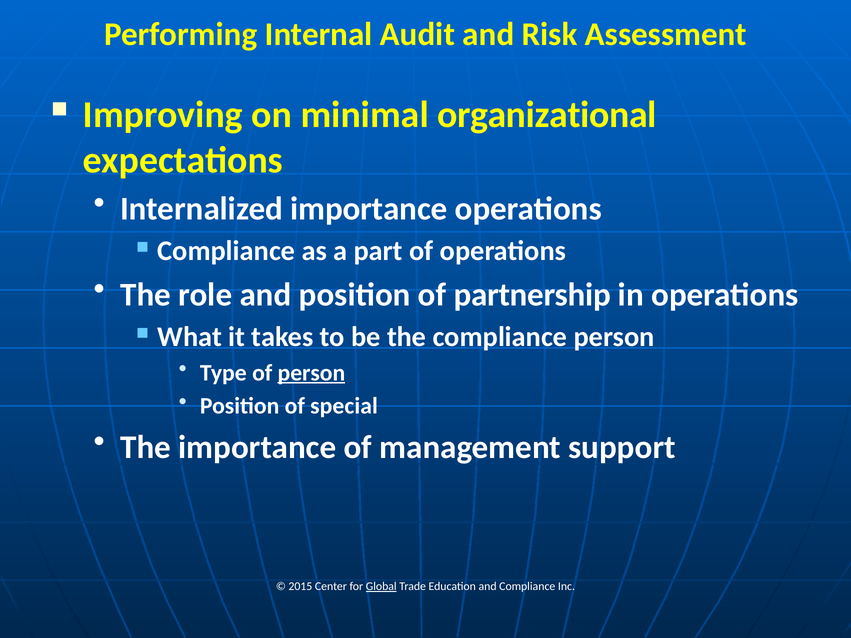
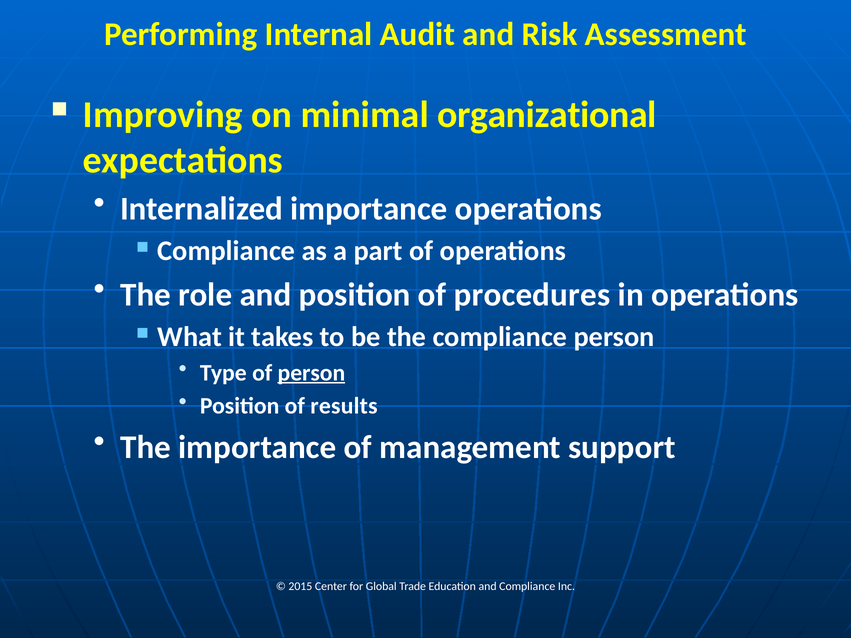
partnership: partnership -> procedures (532, 295)
special: special -> results (344, 406)
Global underline: present -> none (381, 587)
